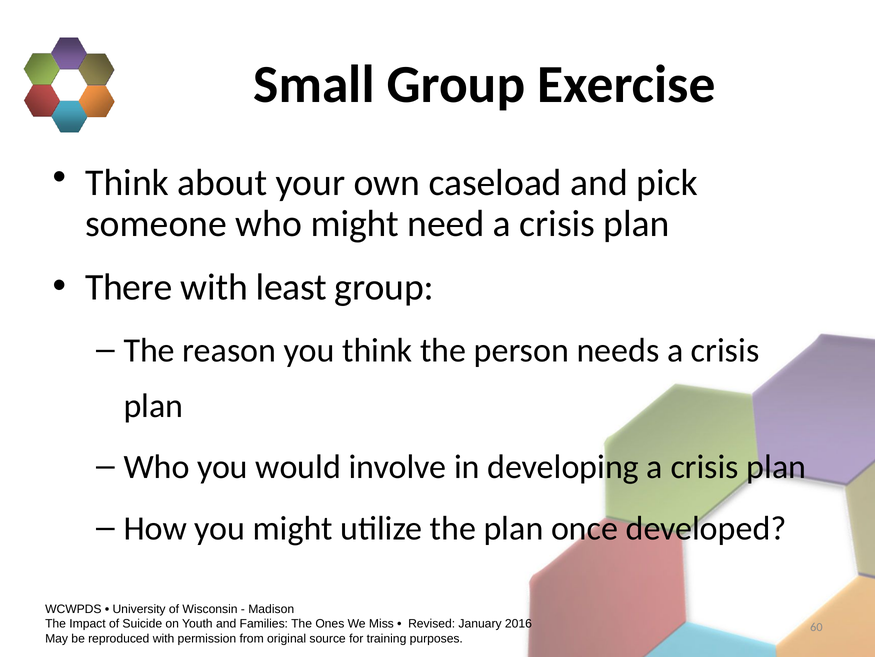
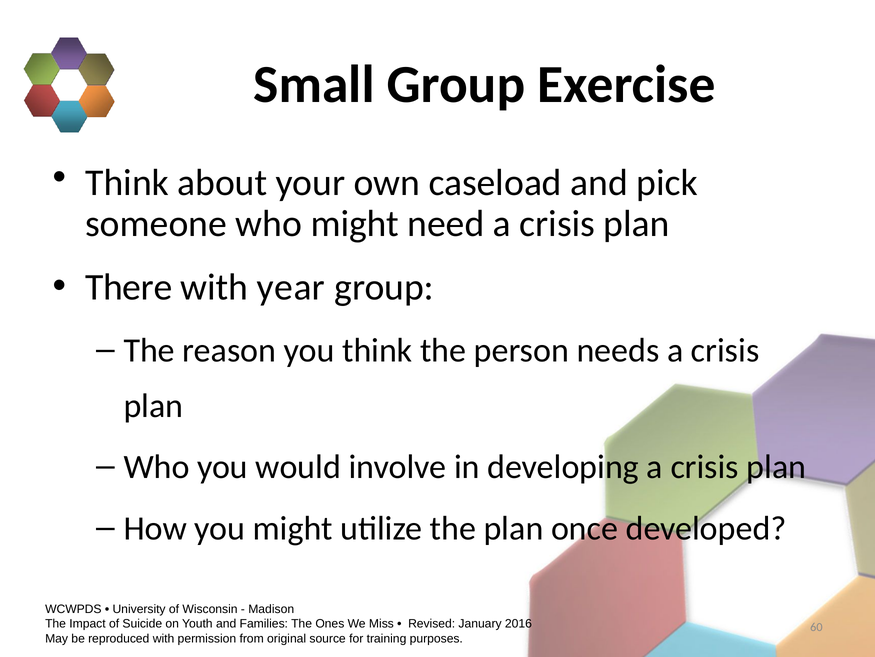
least: least -> year (291, 287)
